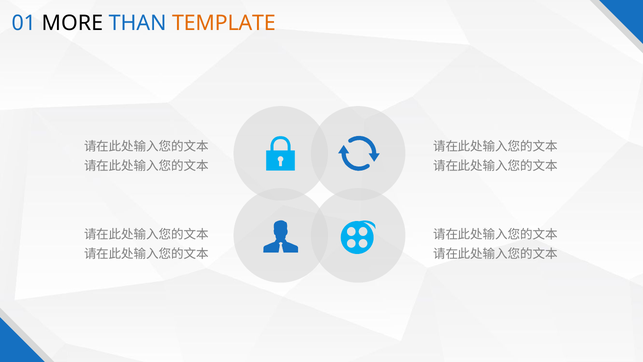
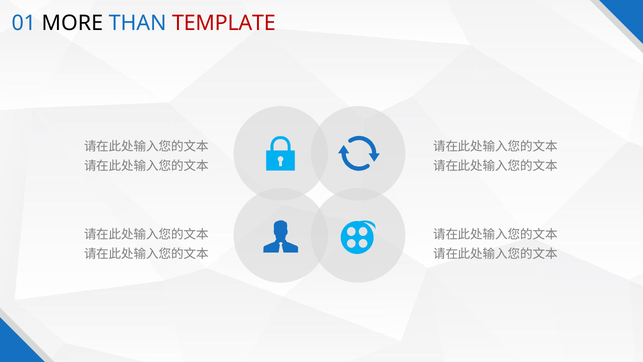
TEMPLATE colour: orange -> red (224, 23)
